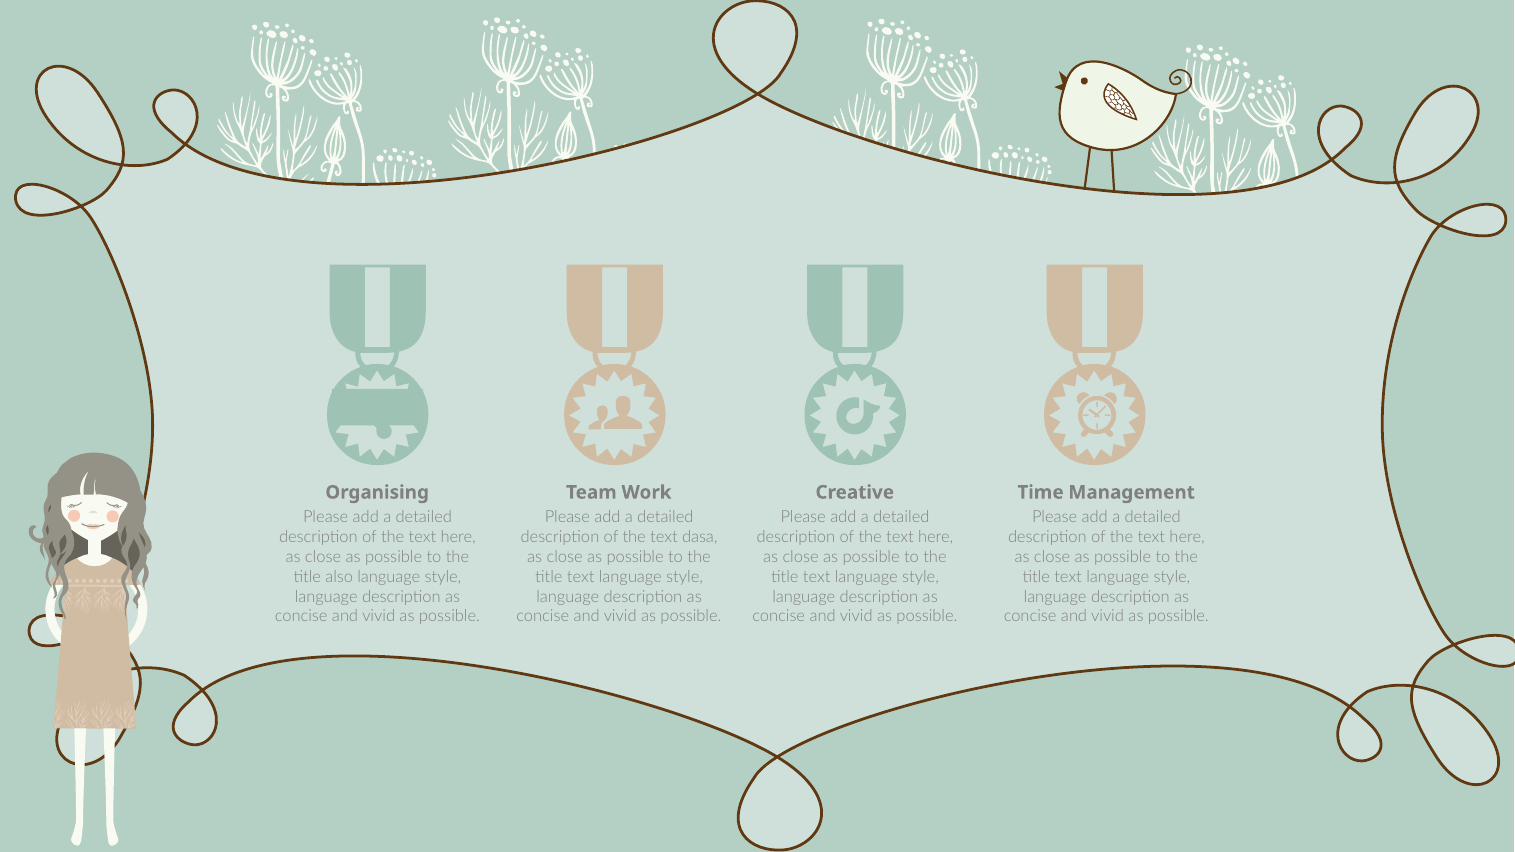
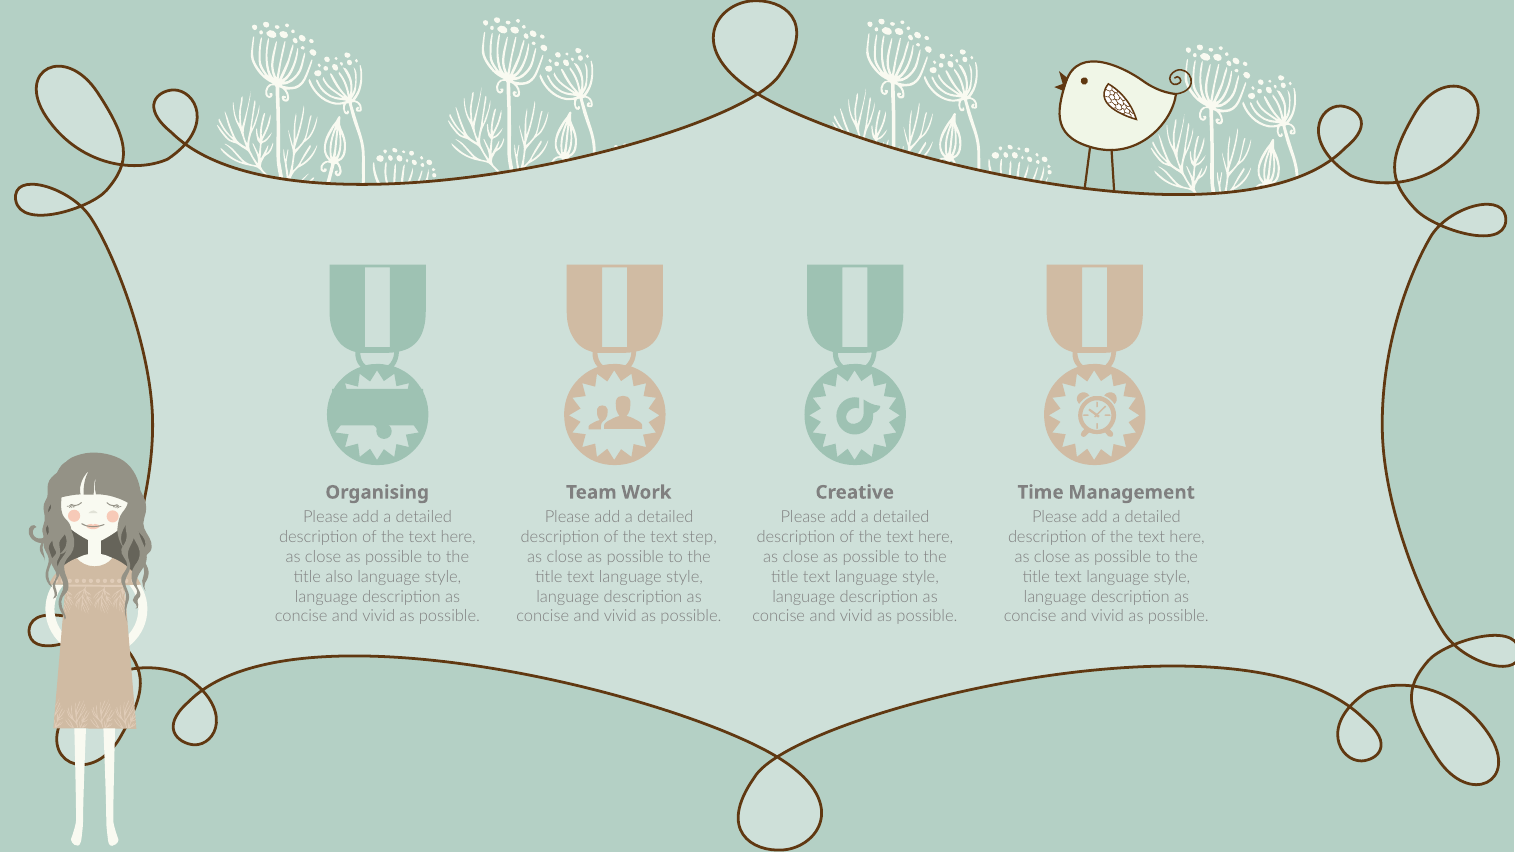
dasa: dasa -> step (700, 537)
